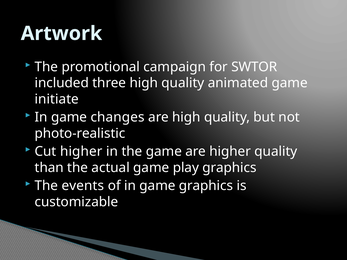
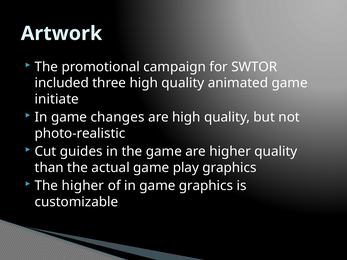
Cut higher: higher -> guides (81, 152)
The events: events -> higher (83, 186)
